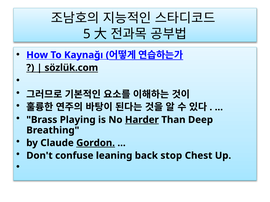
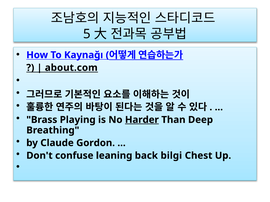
sözlük.com: sözlük.com -> about.com (71, 68)
Gordon underline: present -> none (96, 143)
stop: stop -> bilgi (171, 156)
